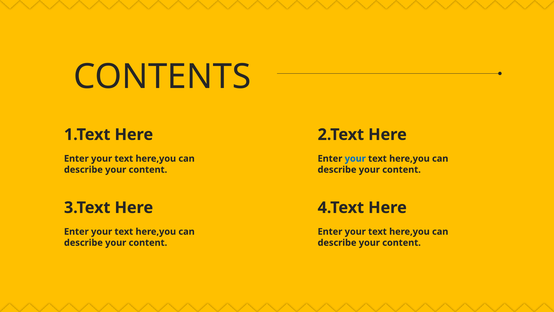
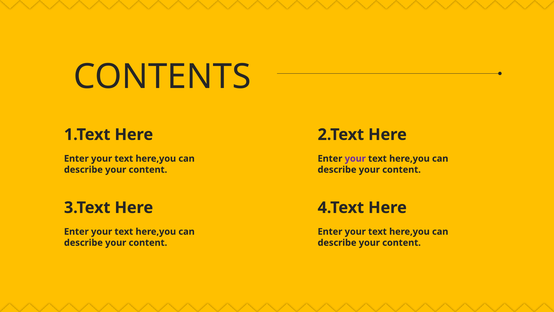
your colour: blue -> purple (355, 158)
